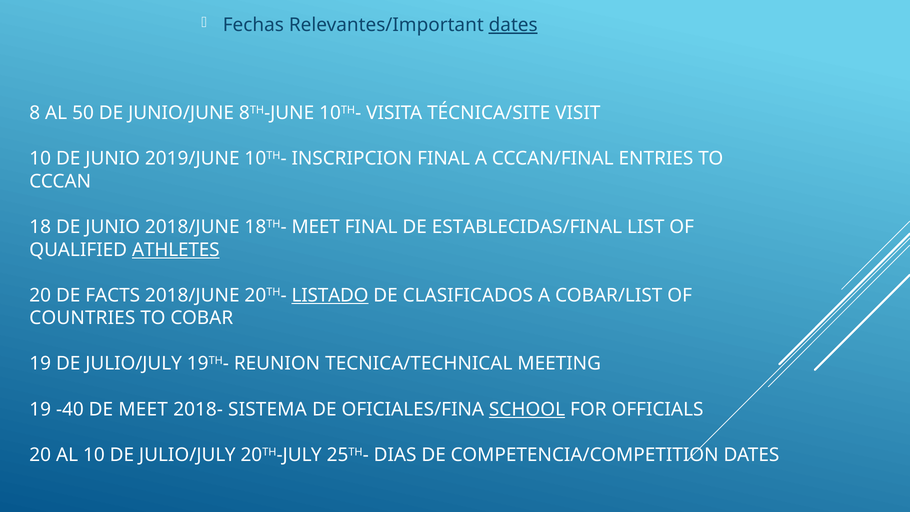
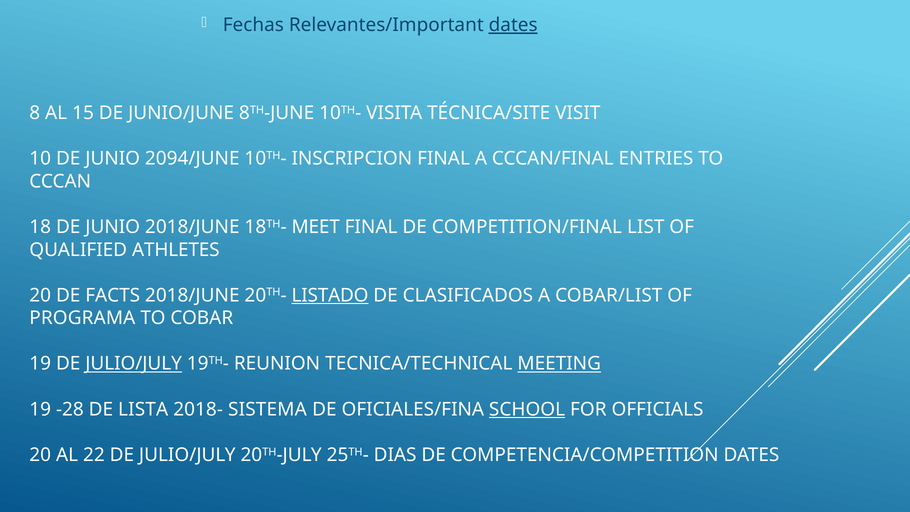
50: 50 -> 15 (83, 113)
2019/JUNE: 2019/JUNE -> 2094/JUNE (192, 159)
ESTABLECIDAS/FINAL: ESTABLECIDAS/FINAL -> COMPETITION/FINAL (527, 227)
ATHLETES underline: present -> none (176, 250)
COUNTRIES: COUNTRIES -> PROGRAMA (82, 318)
JULIO/JULY underline: none -> present (134, 364)
MEETING underline: none -> present (559, 364)
-40: -40 -> -28 (70, 409)
DE MEET: MEET -> LISTA (143, 409)
AL 10: 10 -> 22 (94, 455)
